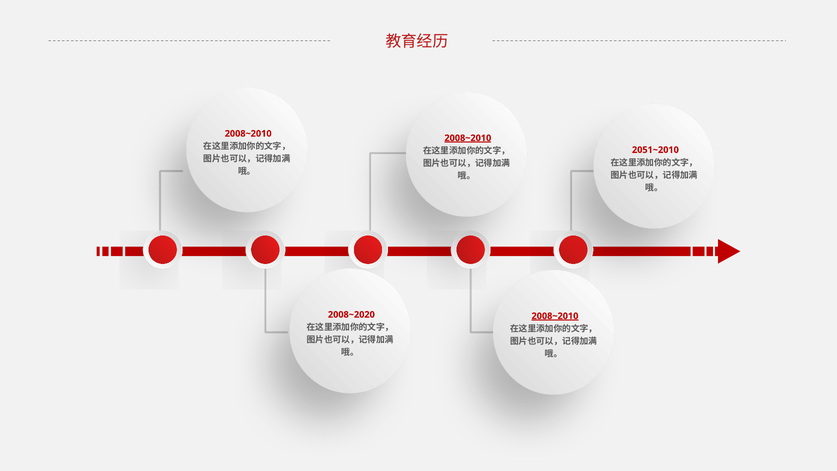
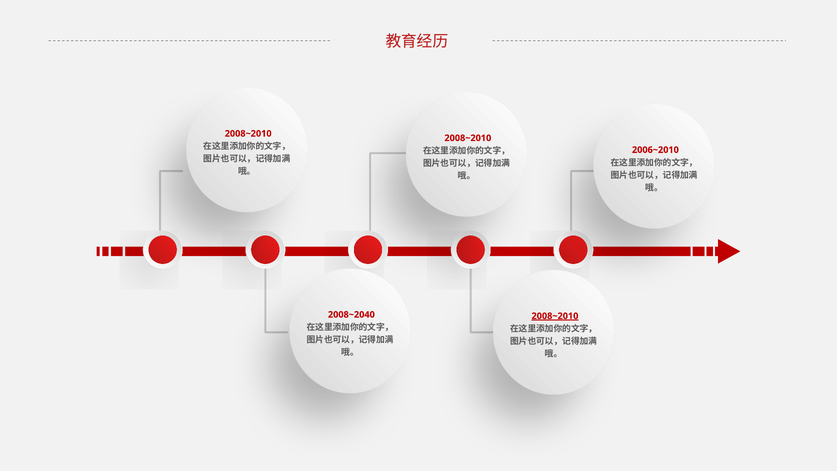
2008~2010 underline: present -> none (468, 138)
2051~2010: 2051~2010 -> 2006~2010 (655, 150)
2008~2020: 2008~2020 -> 2008~2040 (351, 315)
